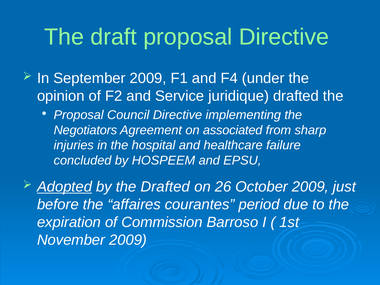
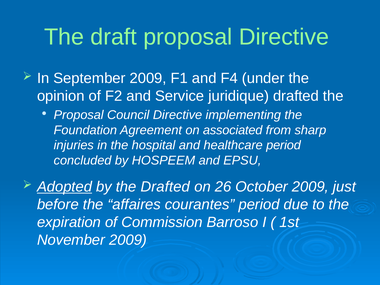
Negotiators: Negotiators -> Foundation (85, 130)
healthcare failure: failure -> period (284, 145)
